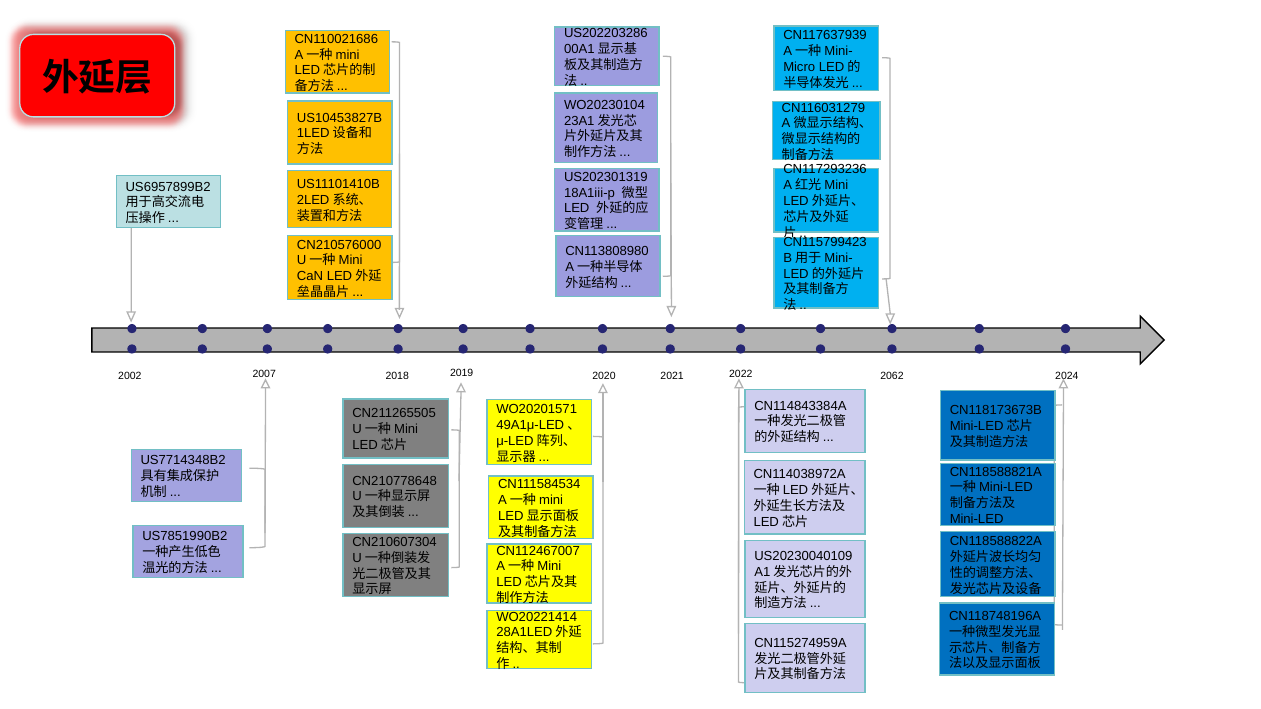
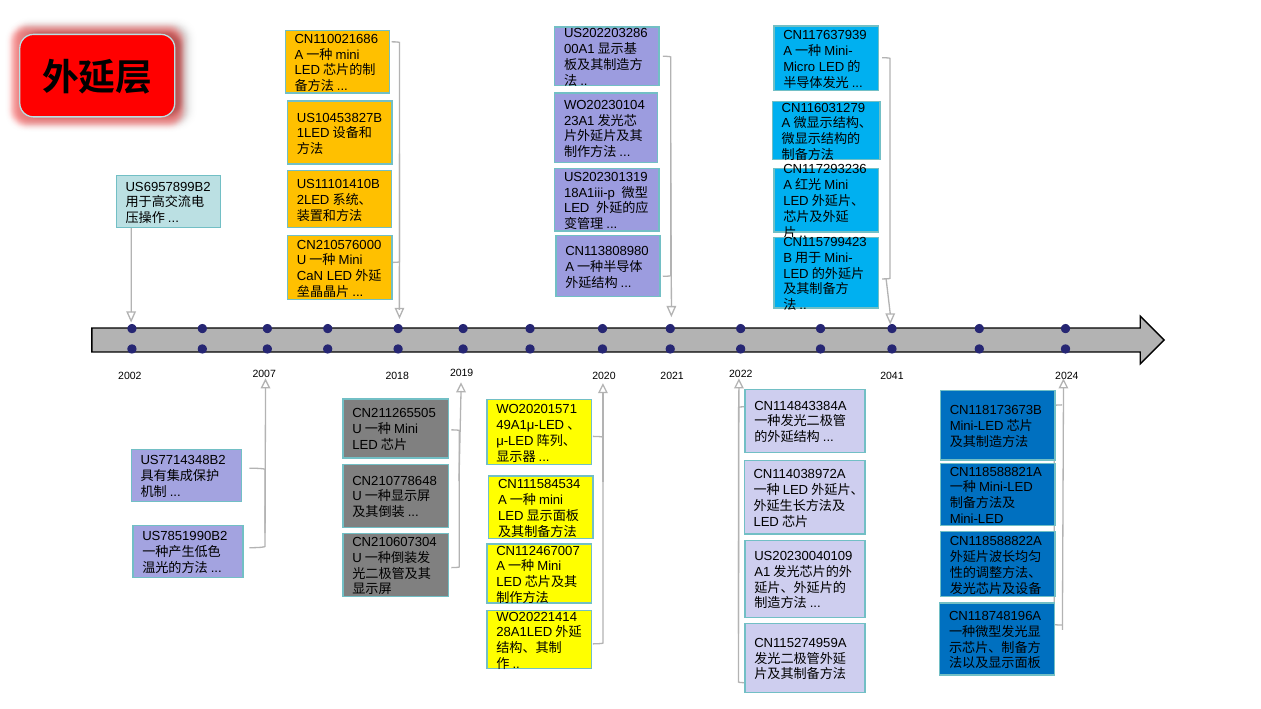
2062: 2062 -> 2041 (892, 376)
